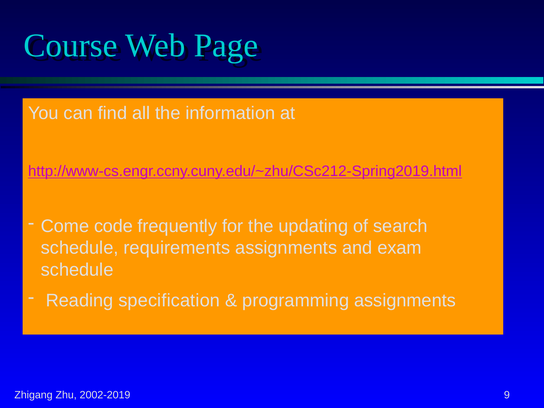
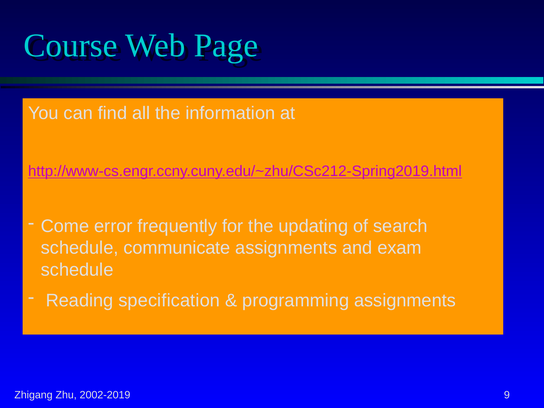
code: code -> error (113, 226)
requirements: requirements -> communicate (177, 248)
